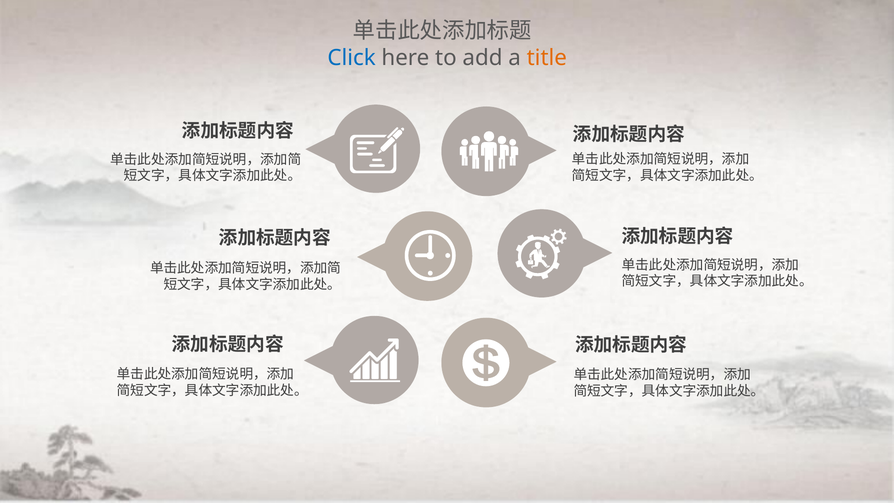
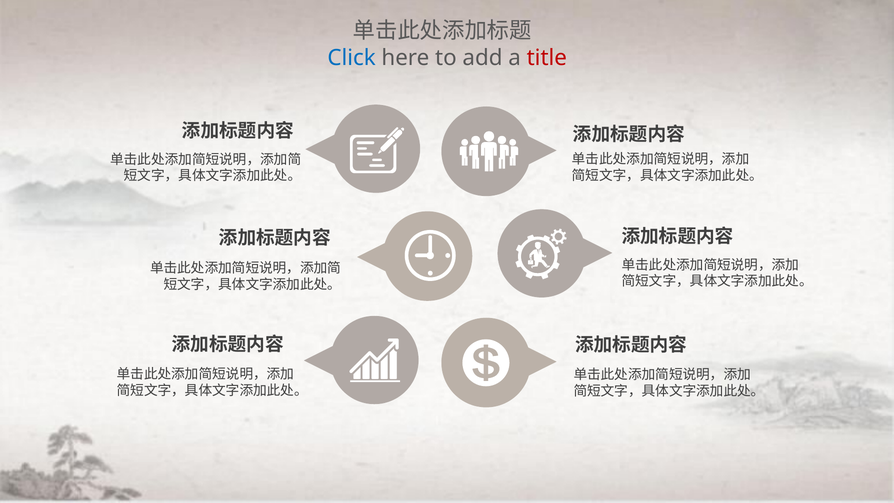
title colour: orange -> red (547, 58)
